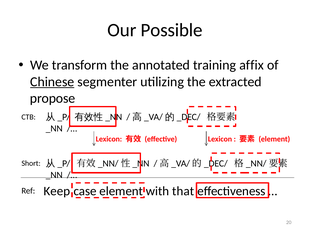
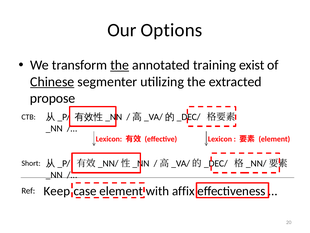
Possible: Possible -> Options (172, 30)
the underline: none -> present (120, 65)
affix: affix -> exist (252, 65)
that: that -> affix (183, 191)
